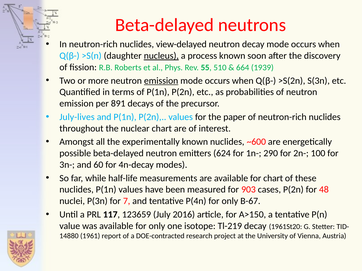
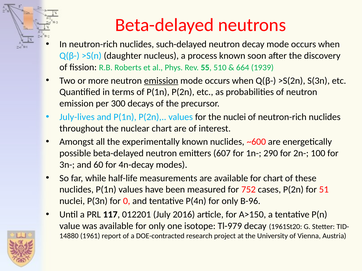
view-delayed: view-delayed -> such-delayed (181, 44)
nucleus underline: present -> none (161, 56)
891: 891 -> 300 (118, 104)
the paper: paper -> nuclei (235, 117)
624: 624 -> 607 (222, 154)
903: 903 -> 752 (249, 190)
48: 48 -> 51 (324, 190)
7: 7 -> 0 (127, 201)
B-67: B-67 -> B-96 (250, 201)
123659: 123659 -> 012201 (137, 215)
Tl-219: Tl-219 -> Tl-979 (230, 226)
